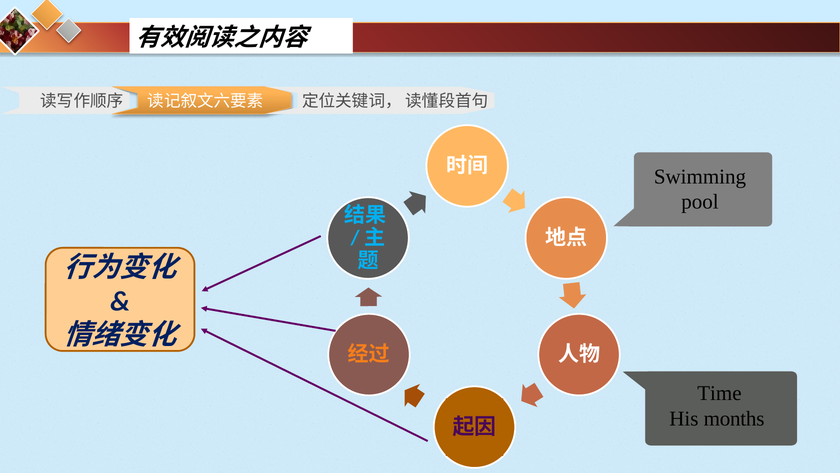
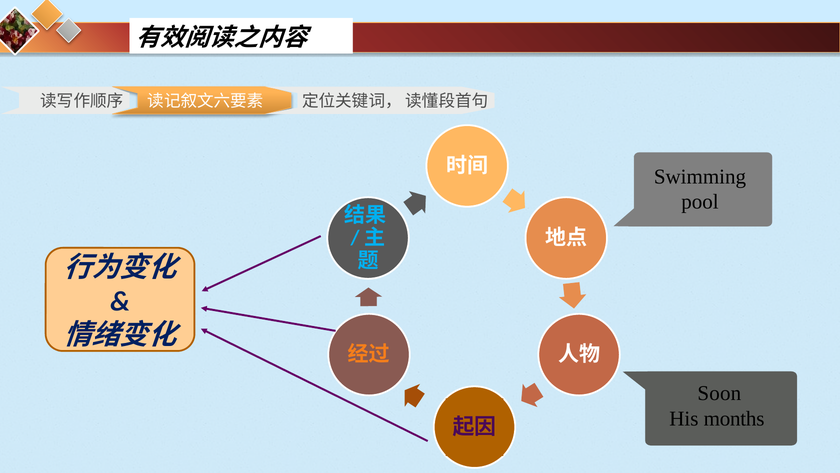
Time: Time -> Soon (719, 393)
